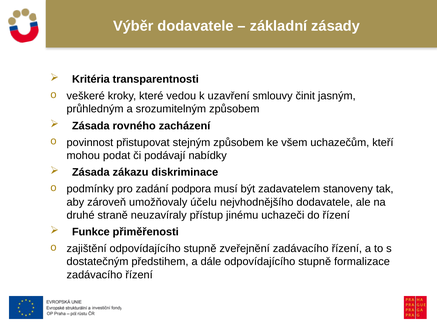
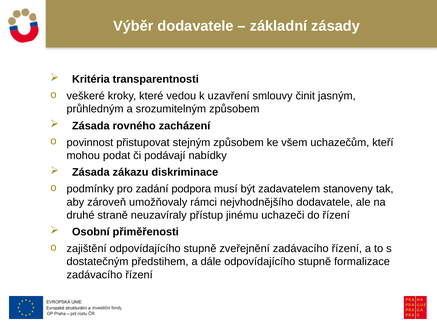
účelu: účelu -> rámci (204, 203)
Funkce: Funkce -> Osobní (91, 232)
